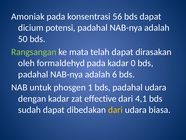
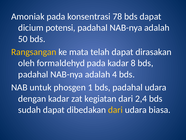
56: 56 -> 78 (117, 16)
Rangsangan colour: light green -> yellow (34, 52)
0: 0 -> 8 (133, 63)
6: 6 -> 4 (115, 74)
effective: effective -> kegiatan (100, 98)
4,1: 4,1 -> 2,4 (141, 98)
